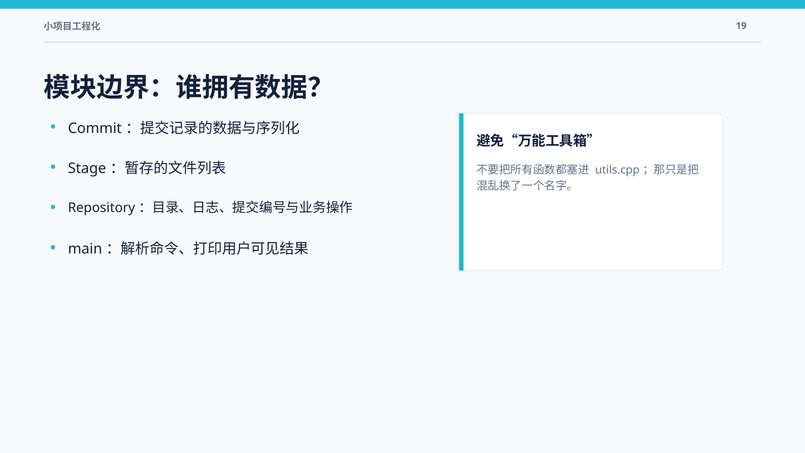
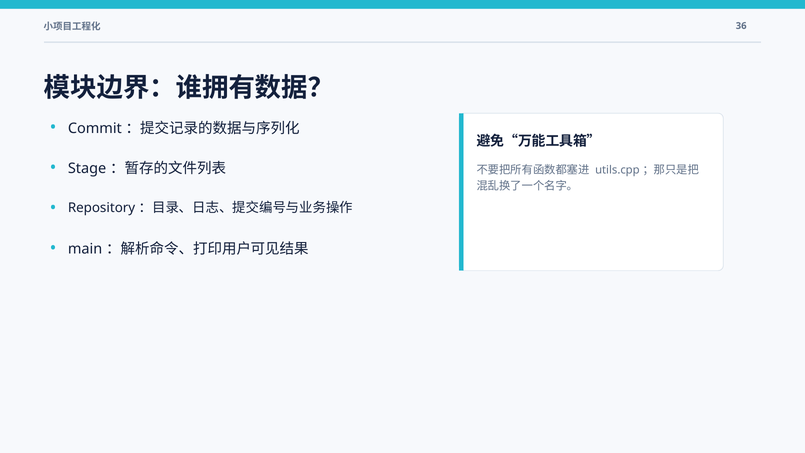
19: 19 -> 36 (741, 26)
